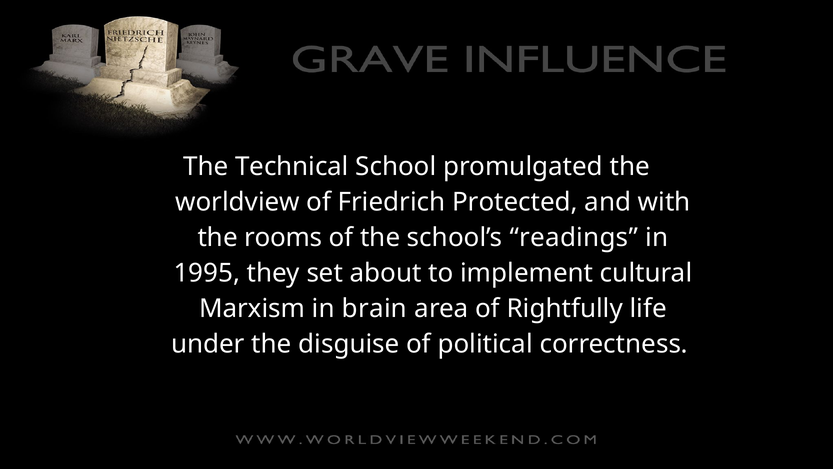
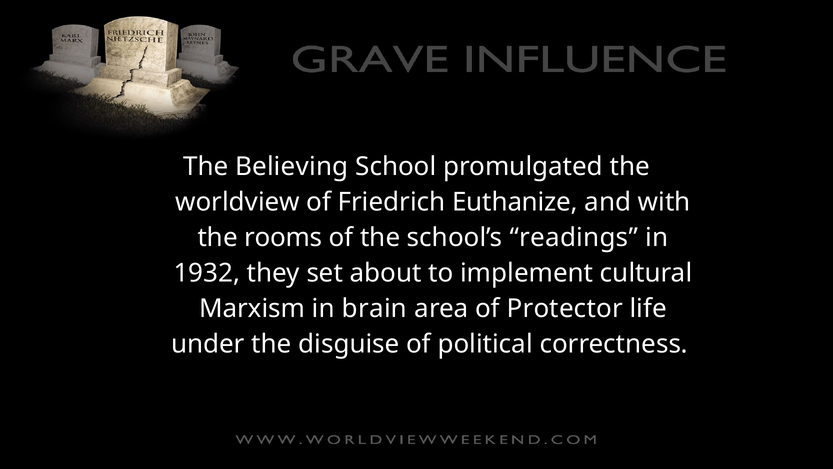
Technical: Technical -> Believing (292, 167)
Protected: Protected -> Euthanize (515, 202)
1995: 1995 -> 1932 (207, 273)
Rightfully: Rightfully -> Protector (565, 309)
